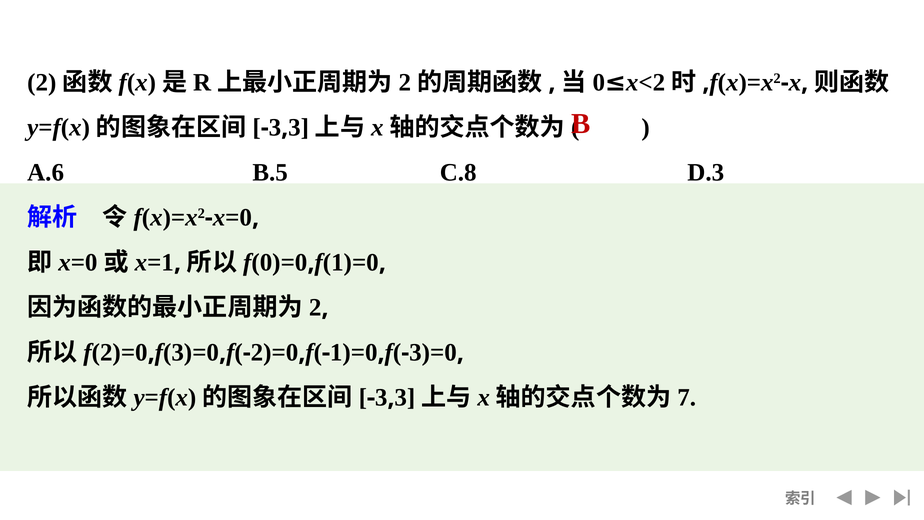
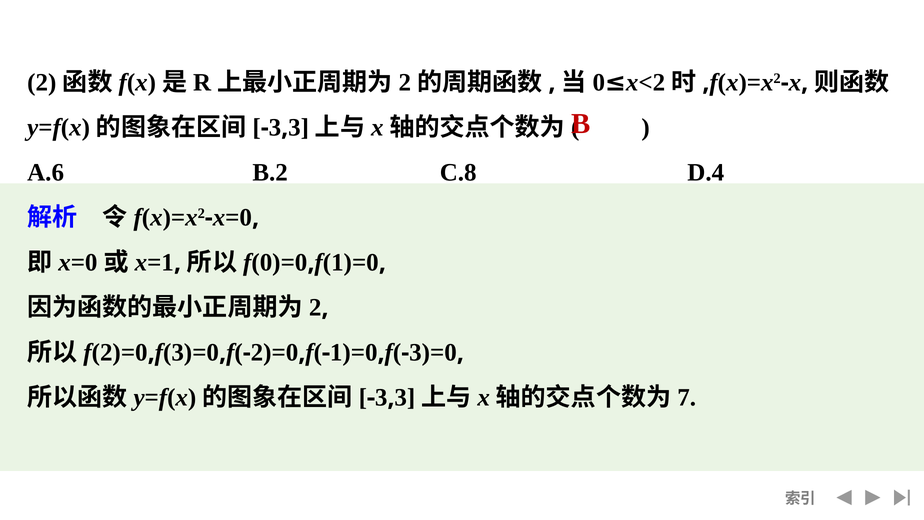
B.5: B.5 -> B.2 (270, 172)
D.3: D.3 -> D.4 (706, 172)
